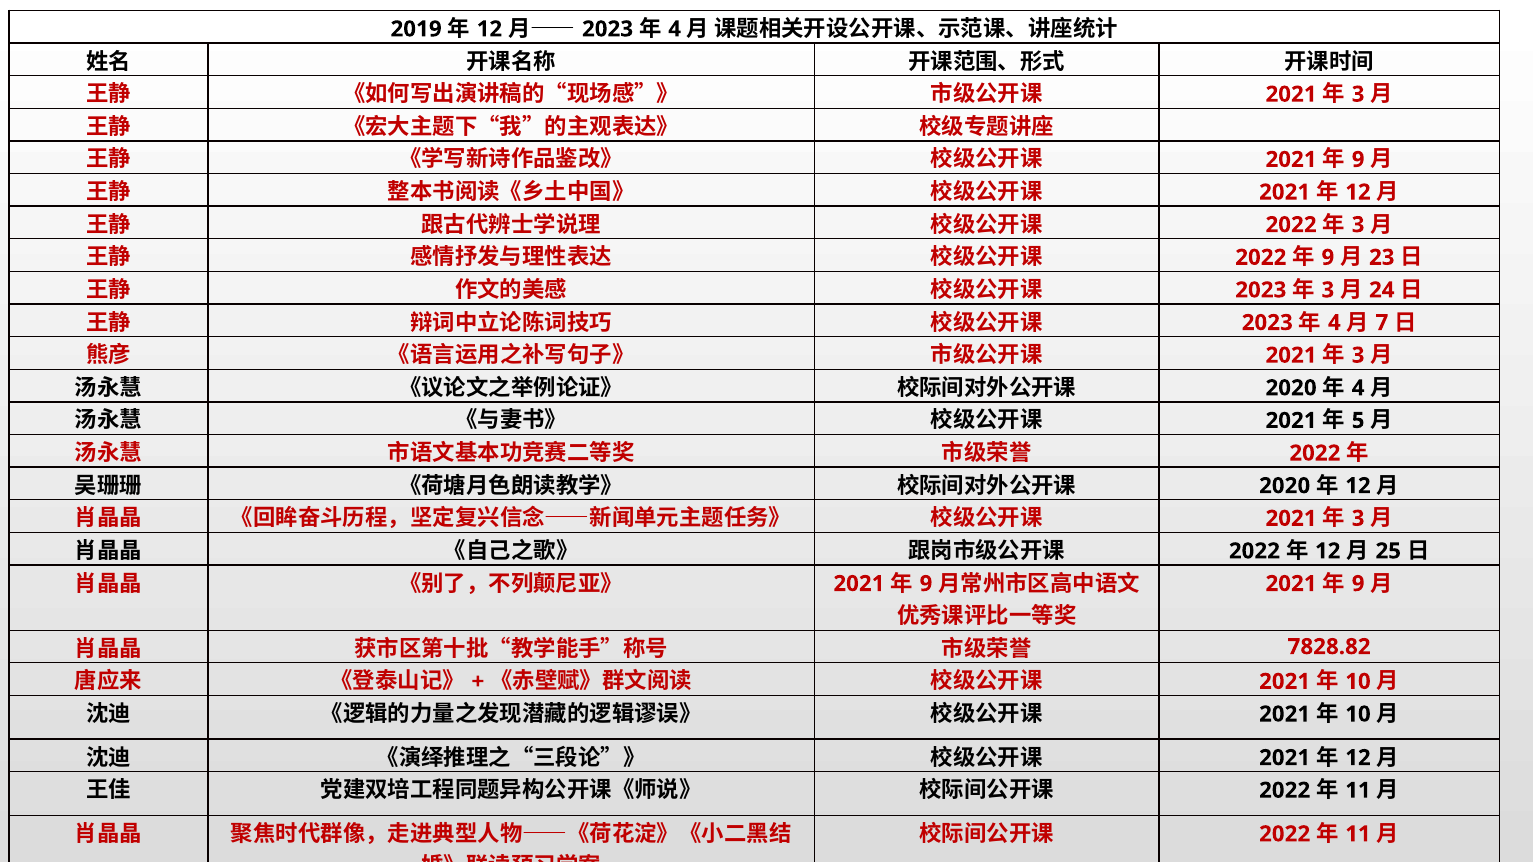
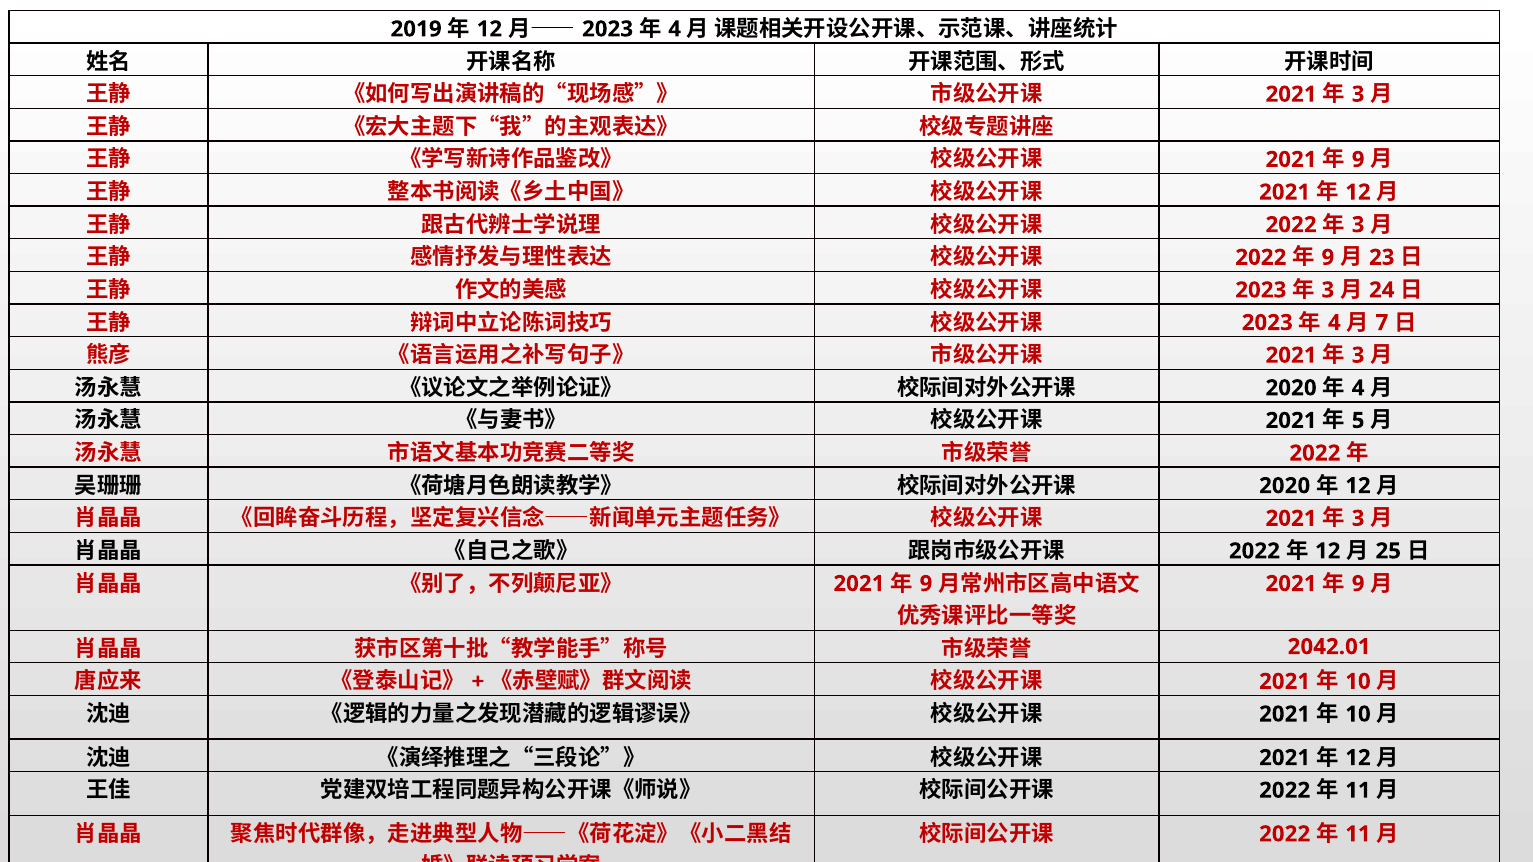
7828.82: 7828.82 -> 2042.01 (1329, 647)
